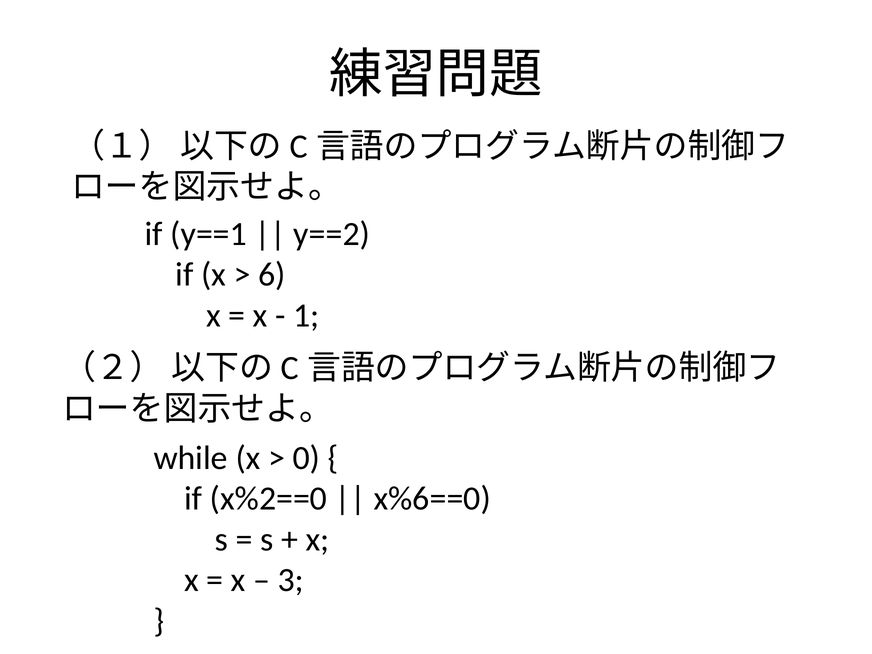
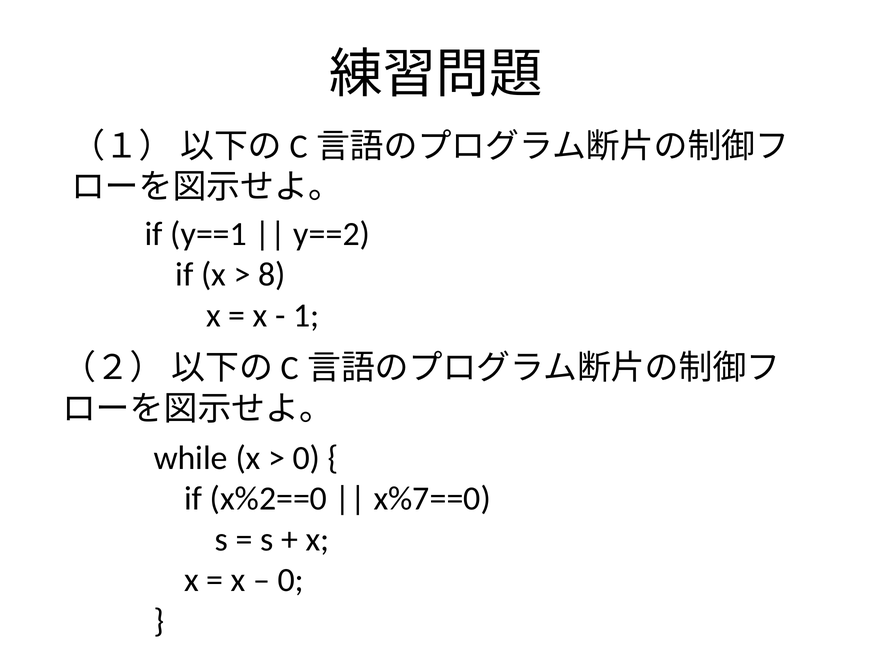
6: 6 -> 8 (272, 275)
x%6==0: x%6==0 -> x%7==0 (432, 499)
3: 3 -> 0 (291, 580)
